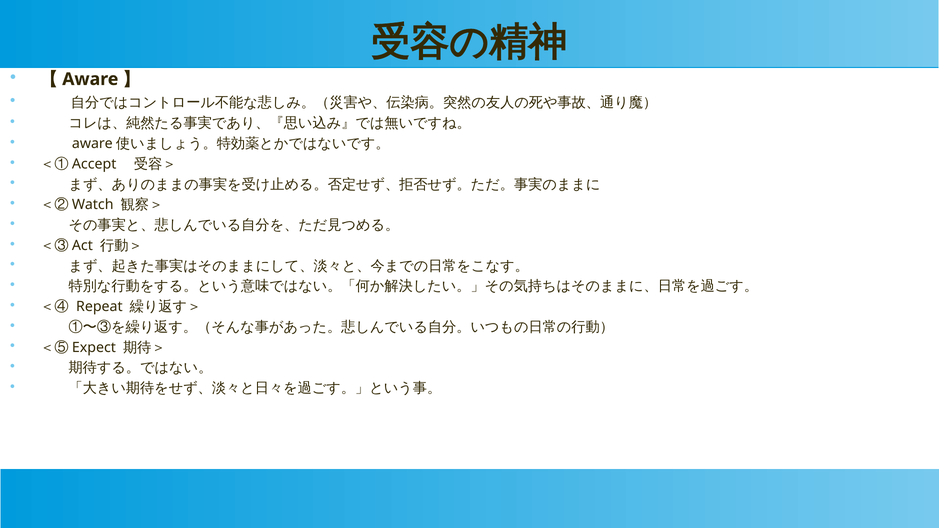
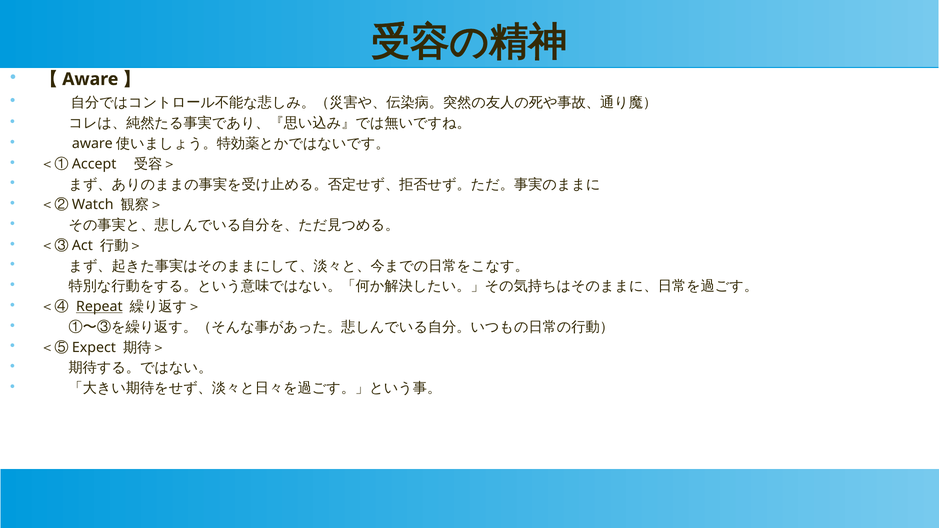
Repeat underline: none -> present (99, 307)
